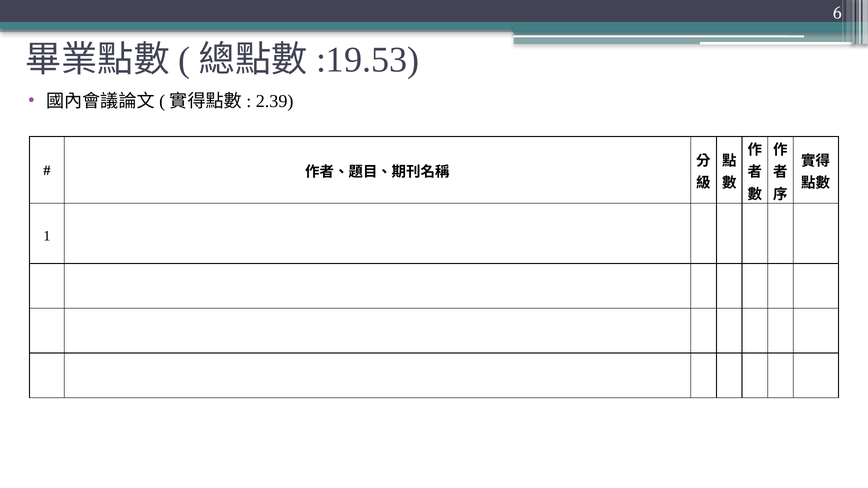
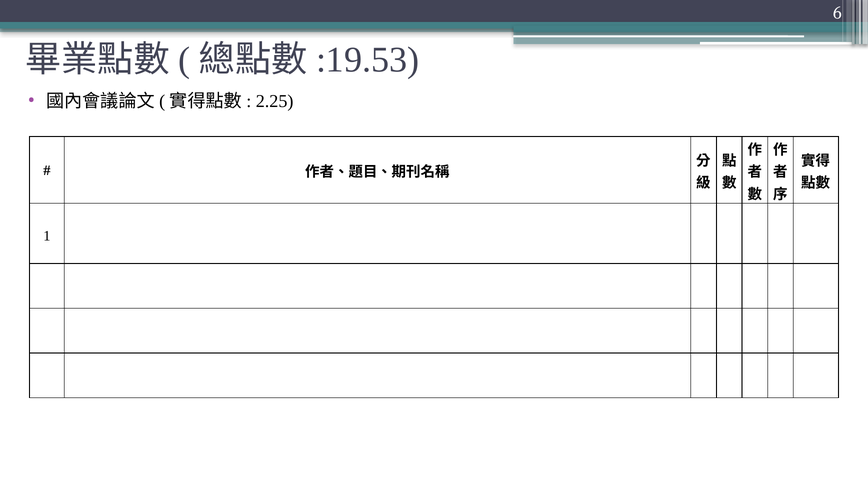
2.39: 2.39 -> 2.25 (275, 101)
